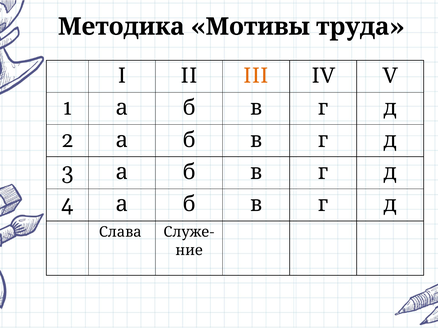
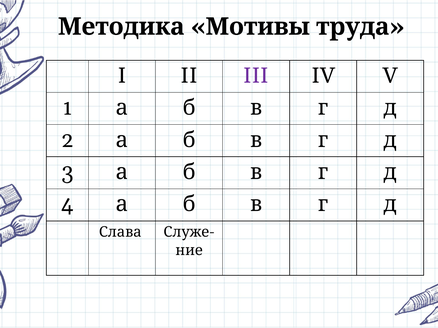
III colour: orange -> purple (256, 76)
